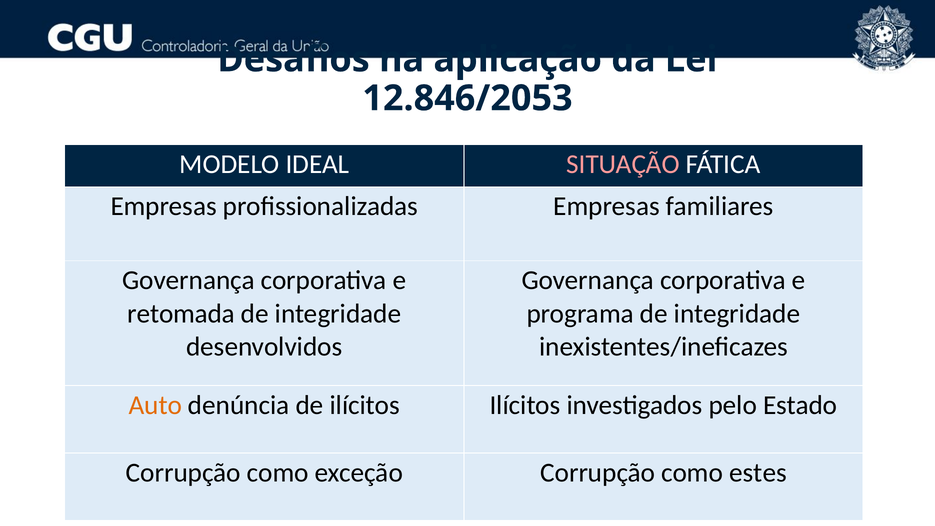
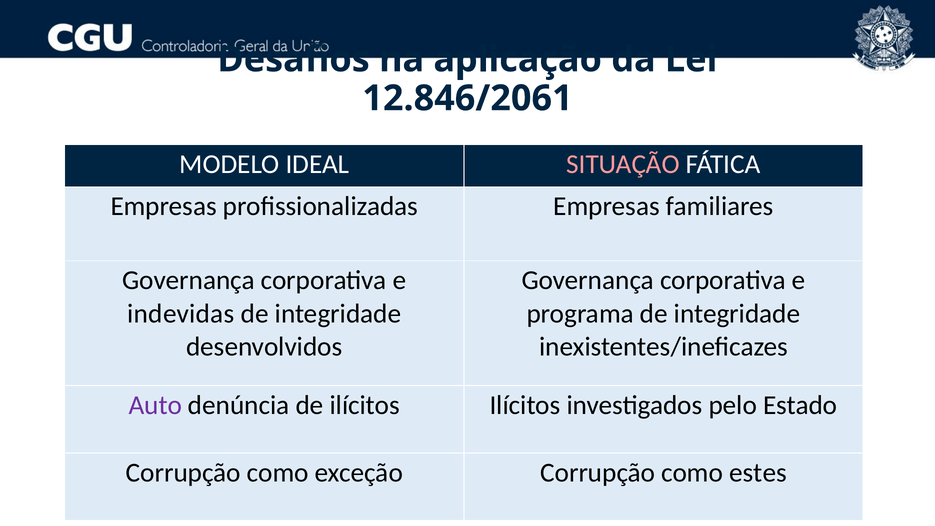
12.846/2053: 12.846/2053 -> 12.846/2061 (468, 98)
retomada: retomada -> indevidas (181, 314)
Auto colour: orange -> purple (155, 405)
